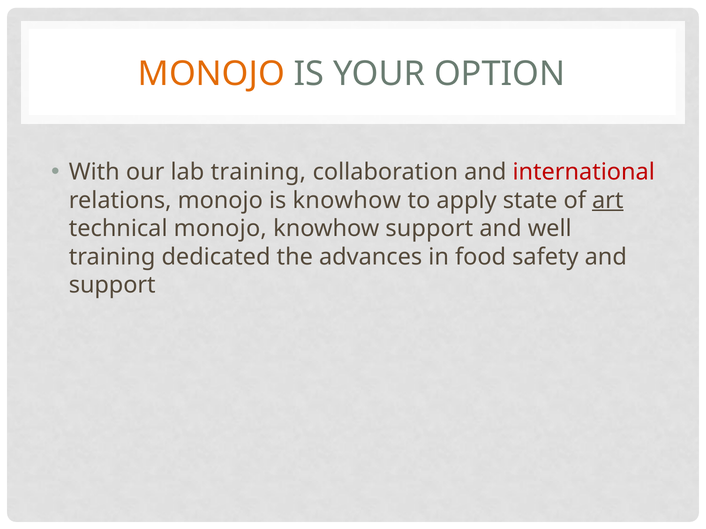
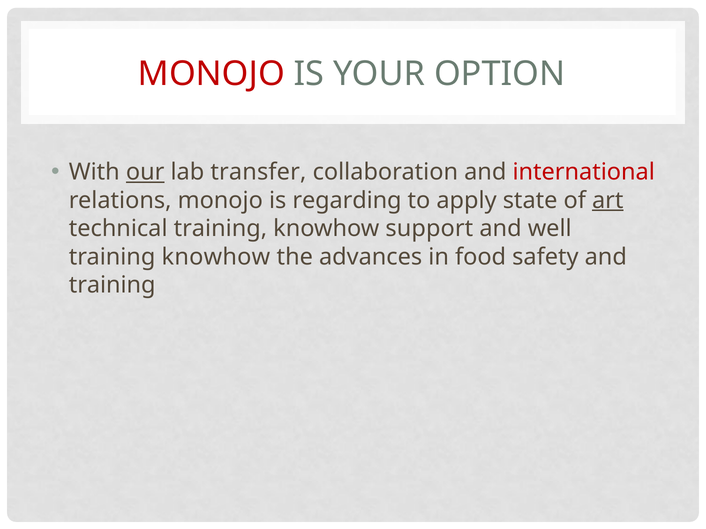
MONOJO colour: orange -> red (211, 74)
our underline: none -> present (145, 172)
lab training: training -> transfer (258, 172)
is knowhow: knowhow -> regarding (347, 201)
technical monojo: monojo -> training (220, 229)
dedicated: dedicated -> knowhow (216, 257)
support: support -> training (112, 285)
